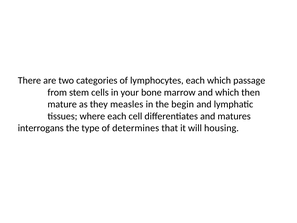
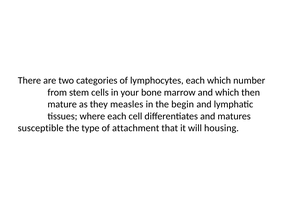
passage: passage -> number (249, 80)
interrogans: interrogans -> susceptible (41, 128)
determines: determines -> attachment (136, 128)
